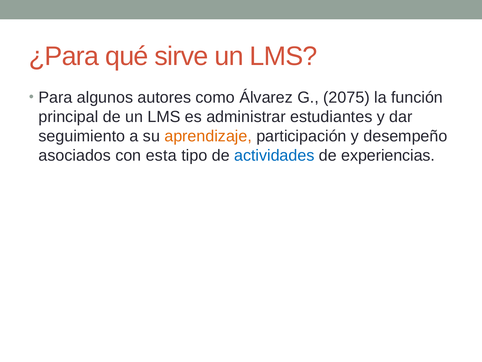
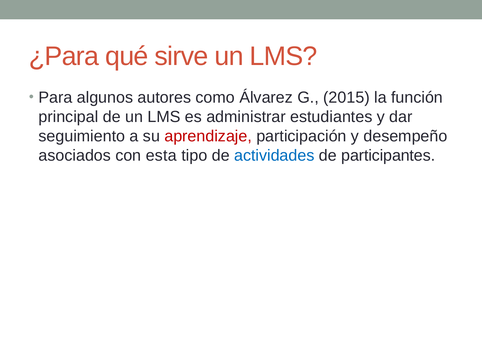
2075: 2075 -> 2015 (346, 98)
aprendizaje colour: orange -> red (208, 136)
experiencias: experiencias -> participantes (388, 155)
